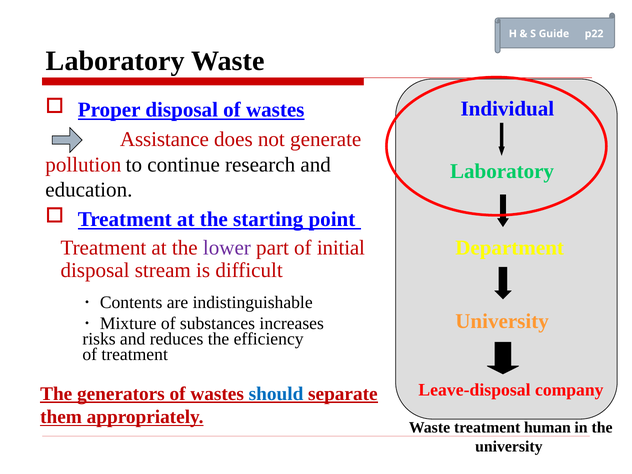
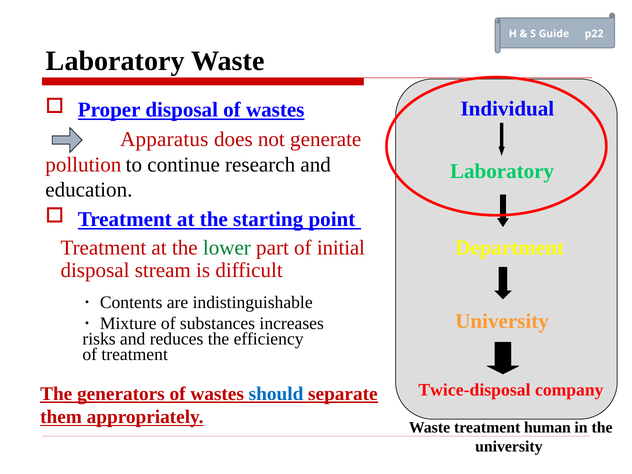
Assistance: Assistance -> Apparatus (164, 139)
lower colour: purple -> green (227, 248)
Leave-disposal: Leave-disposal -> Twice-disposal (475, 390)
